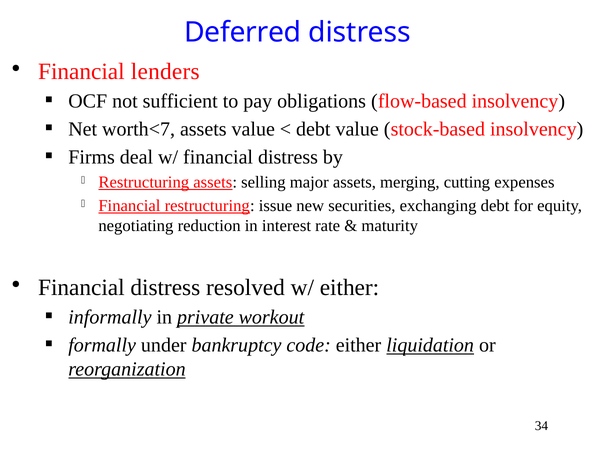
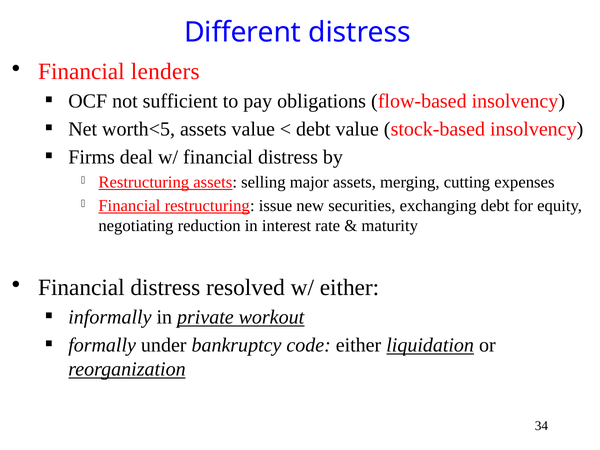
Deferred: Deferred -> Different (243, 32)
worth<7: worth<7 -> worth<5 (139, 129)
